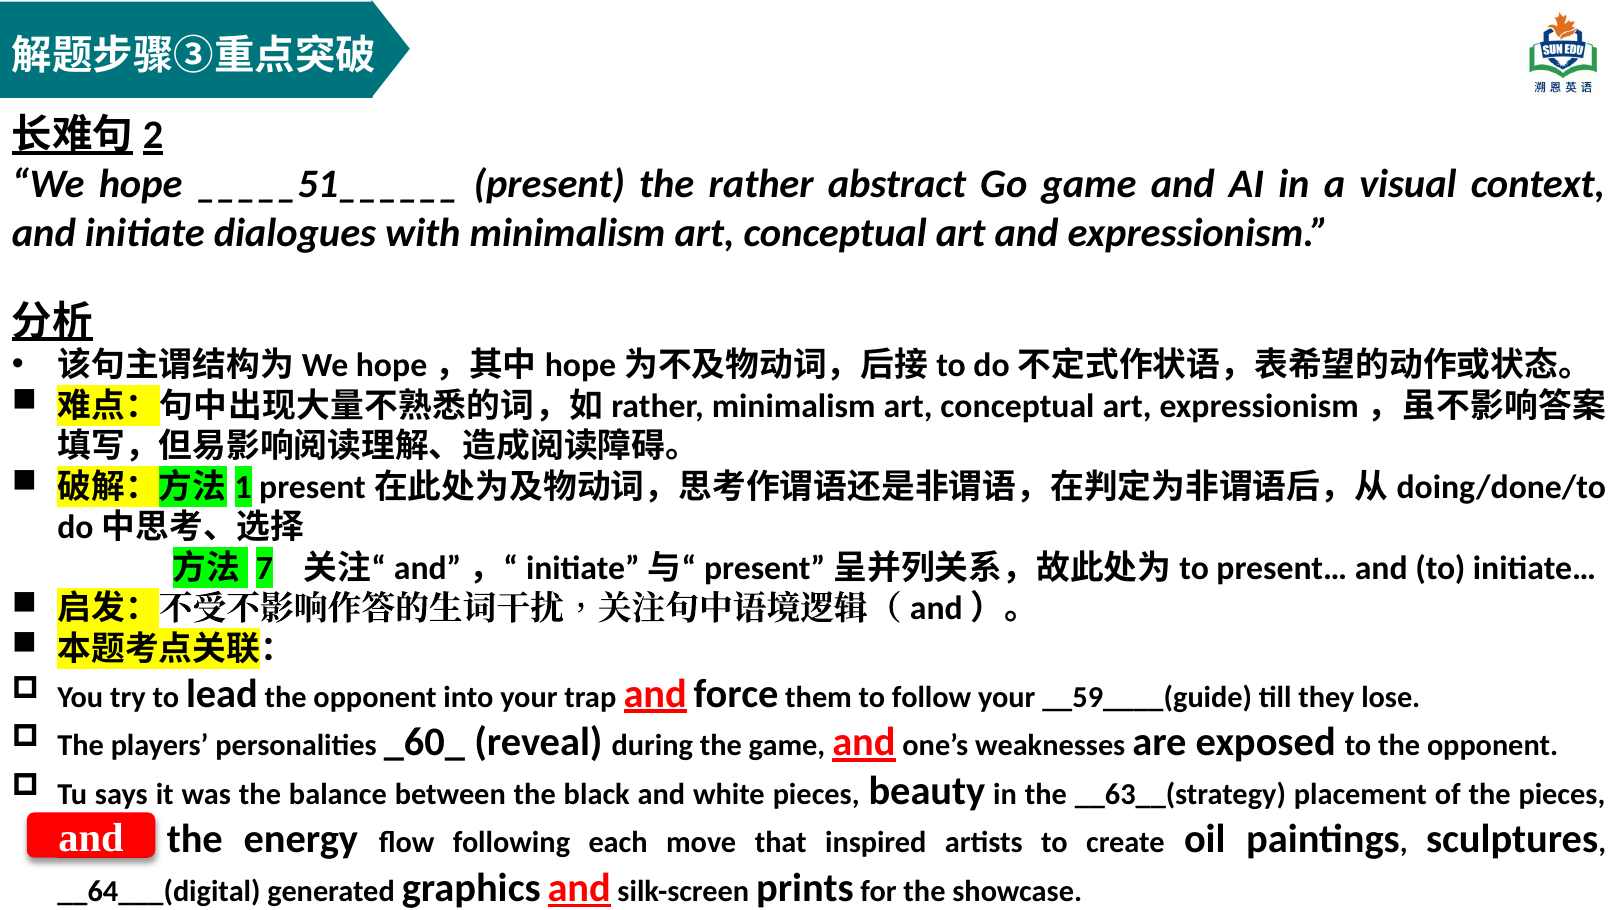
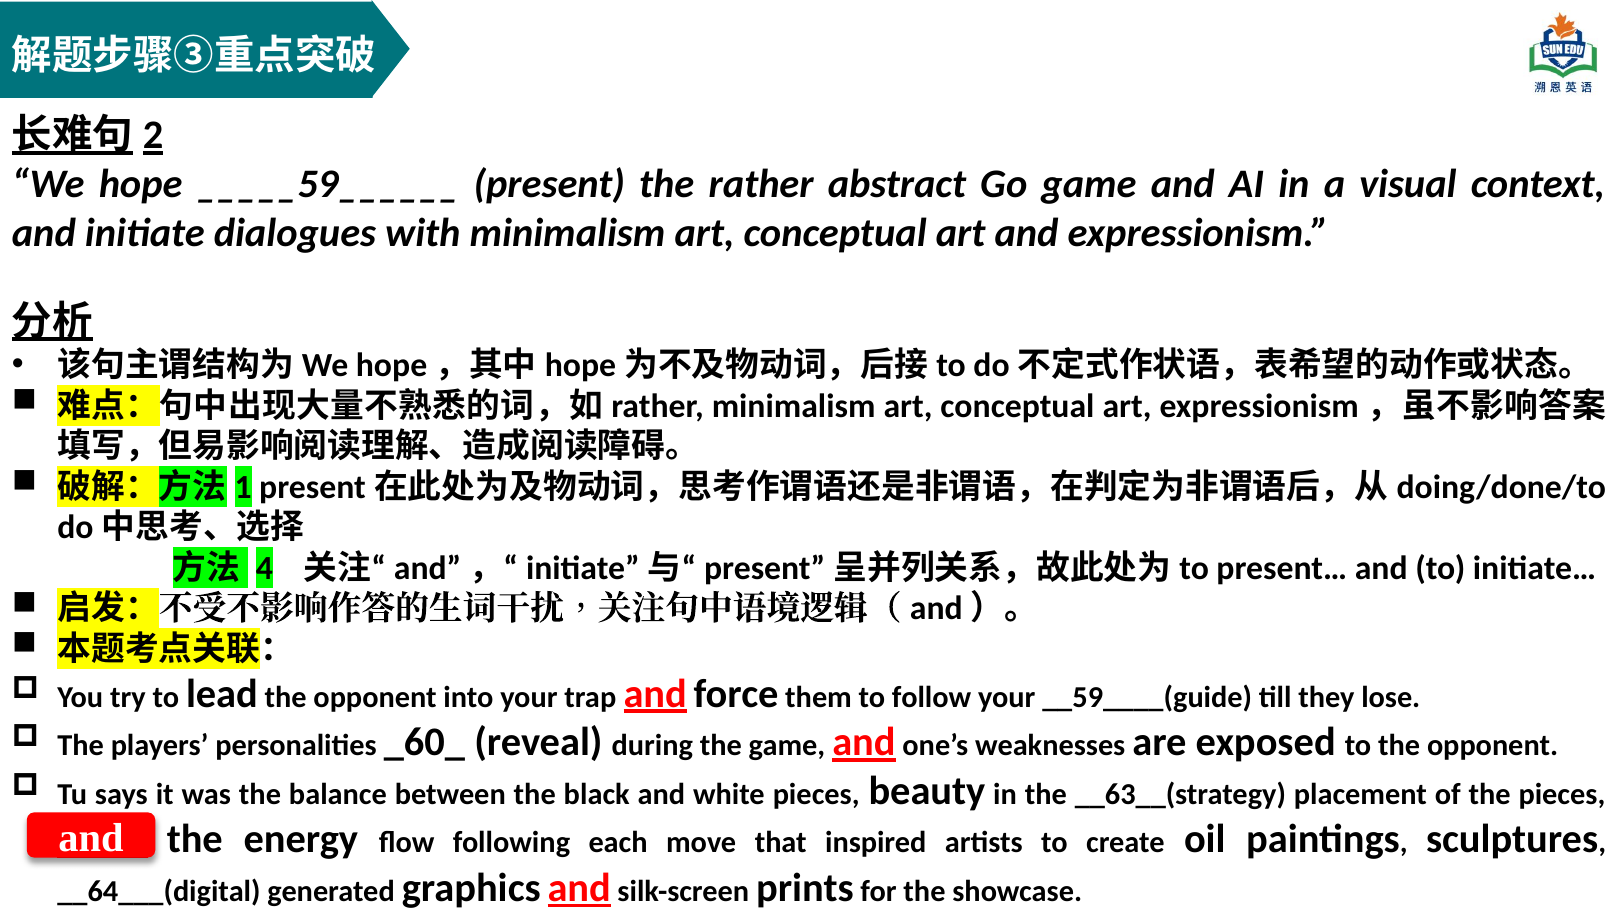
_____51______: _____51______ -> _____59______ (328, 184)
7: 7 -> 4 (264, 568)
